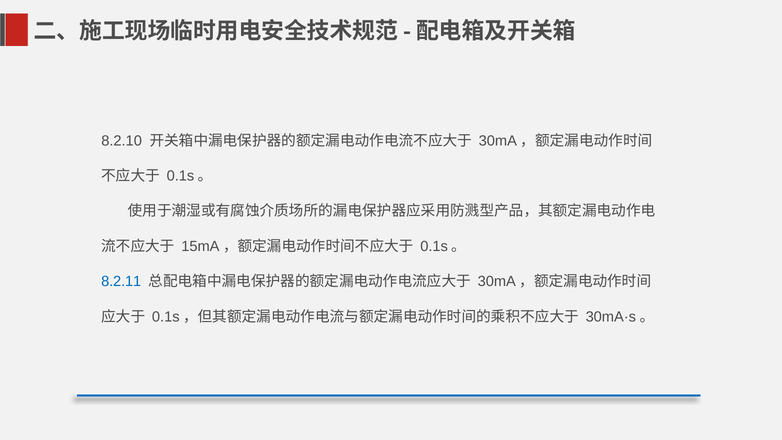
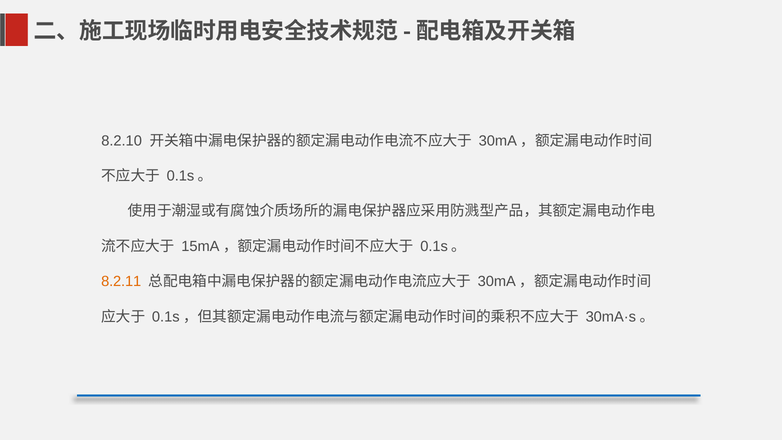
8.2.11 colour: blue -> orange (121, 281)
